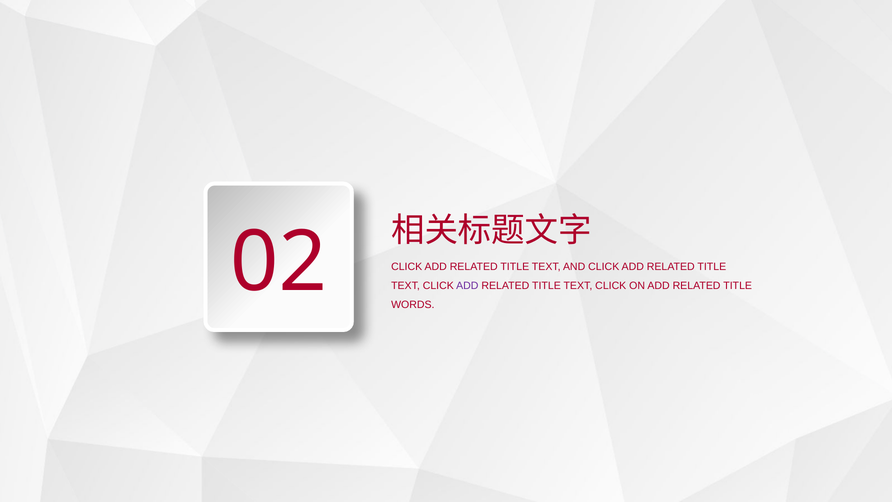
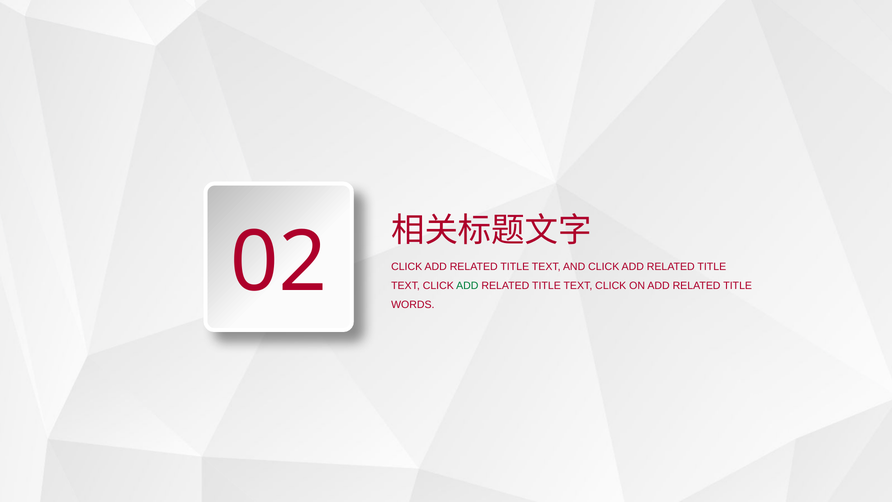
ADD colour: purple -> green (467, 286)
